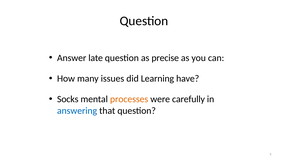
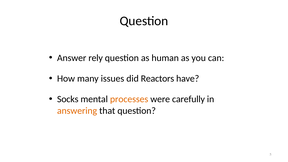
late: late -> rely (96, 58)
precise: precise -> human (165, 58)
Learning: Learning -> Reactors (157, 79)
answering colour: blue -> orange (77, 111)
